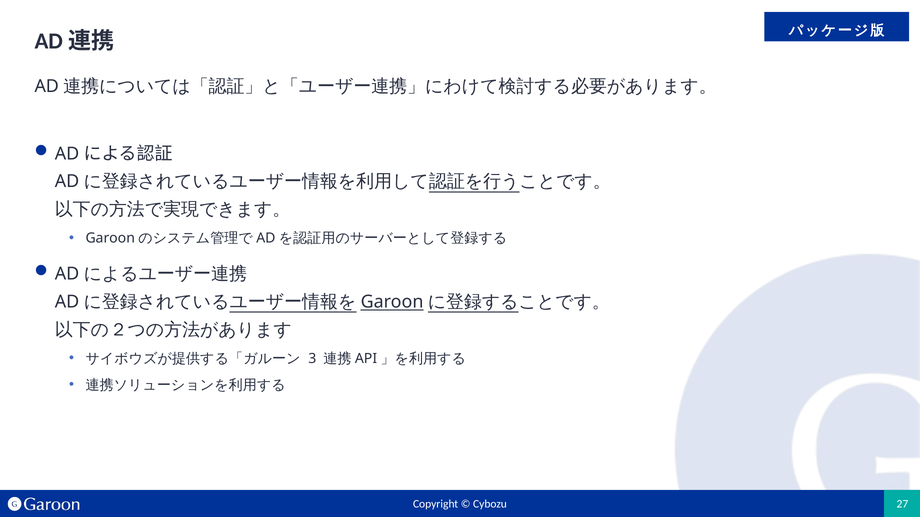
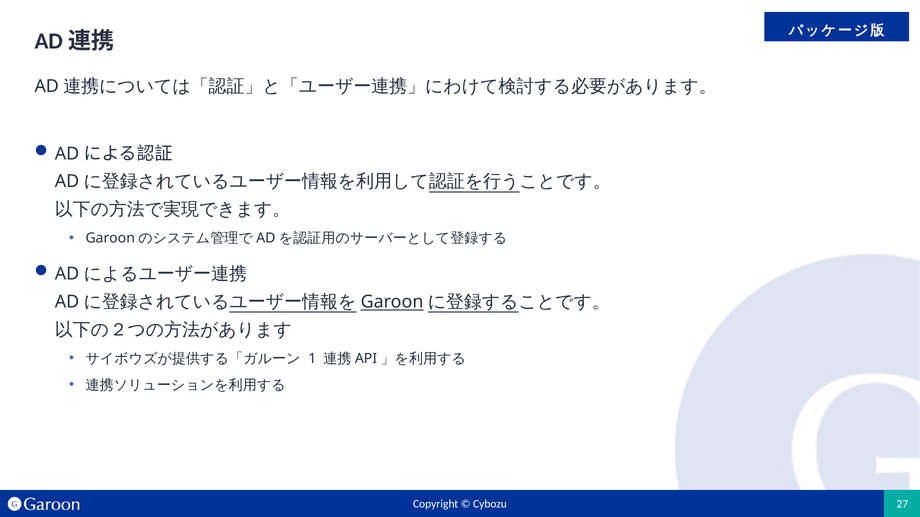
3: 3 -> 1 (312, 359)
